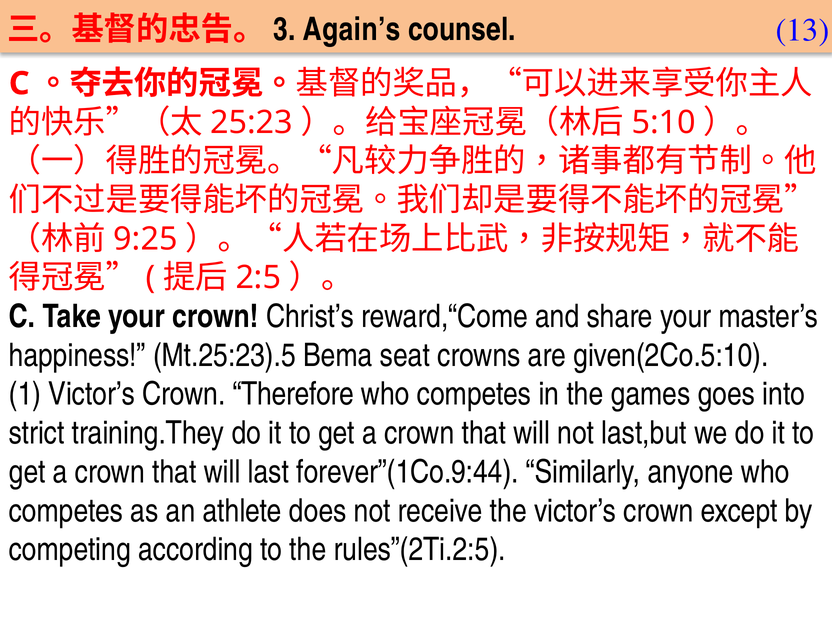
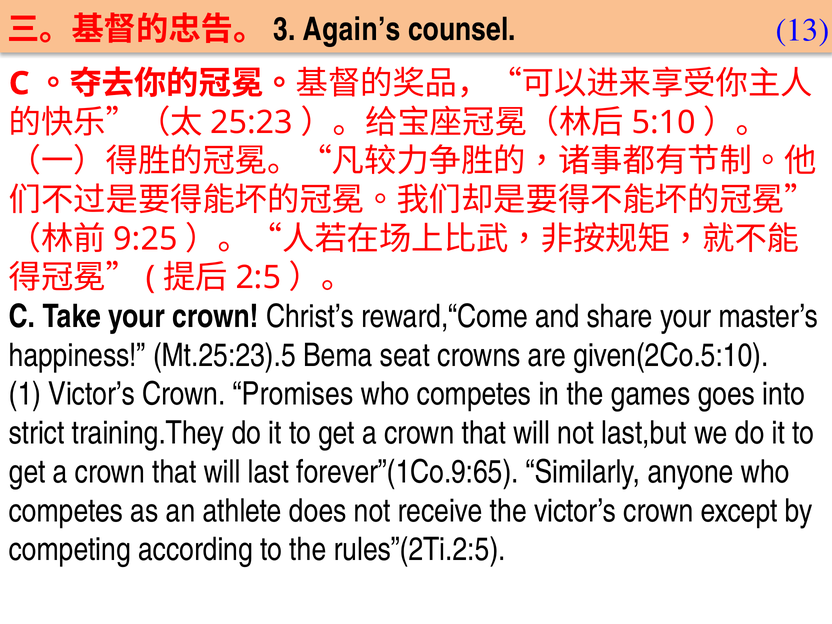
Therefore: Therefore -> Promises (293, 394)
forever”(1Co.9:44: forever”(1Co.9:44 -> forever”(1Co.9:65 (408, 472)
